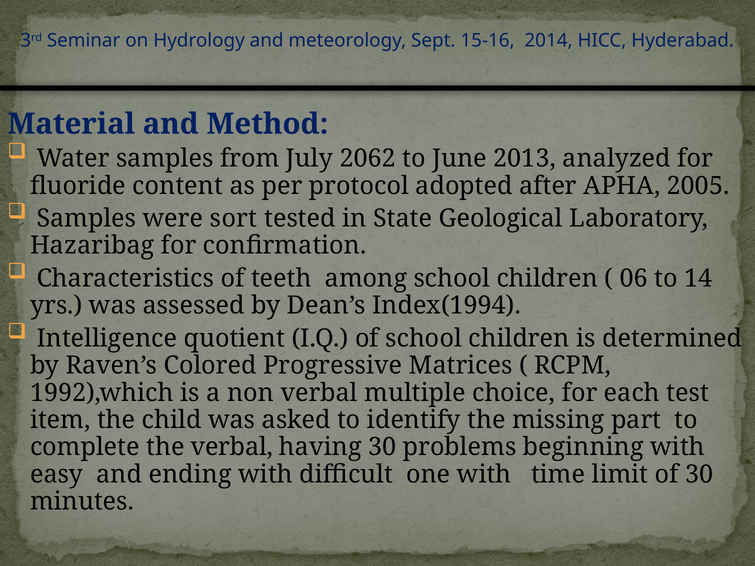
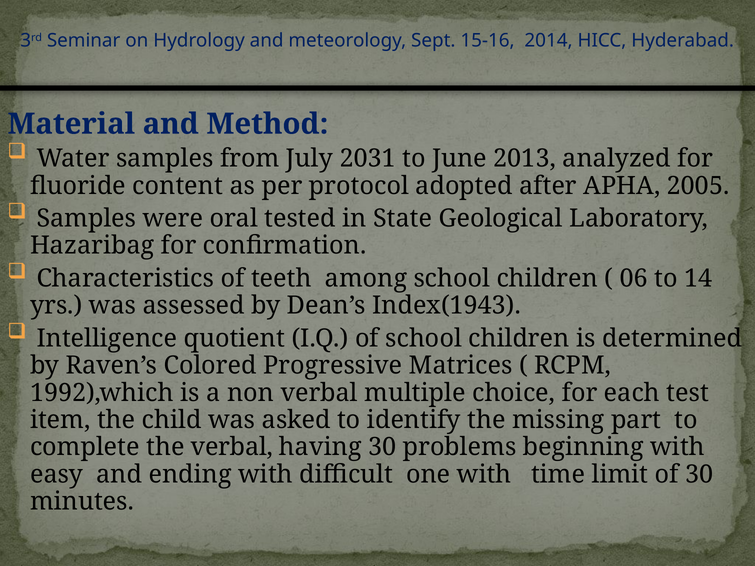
2062: 2062 -> 2031 (368, 159)
sort: sort -> oral (234, 219)
Index(1994: Index(1994 -> Index(1943 (447, 306)
